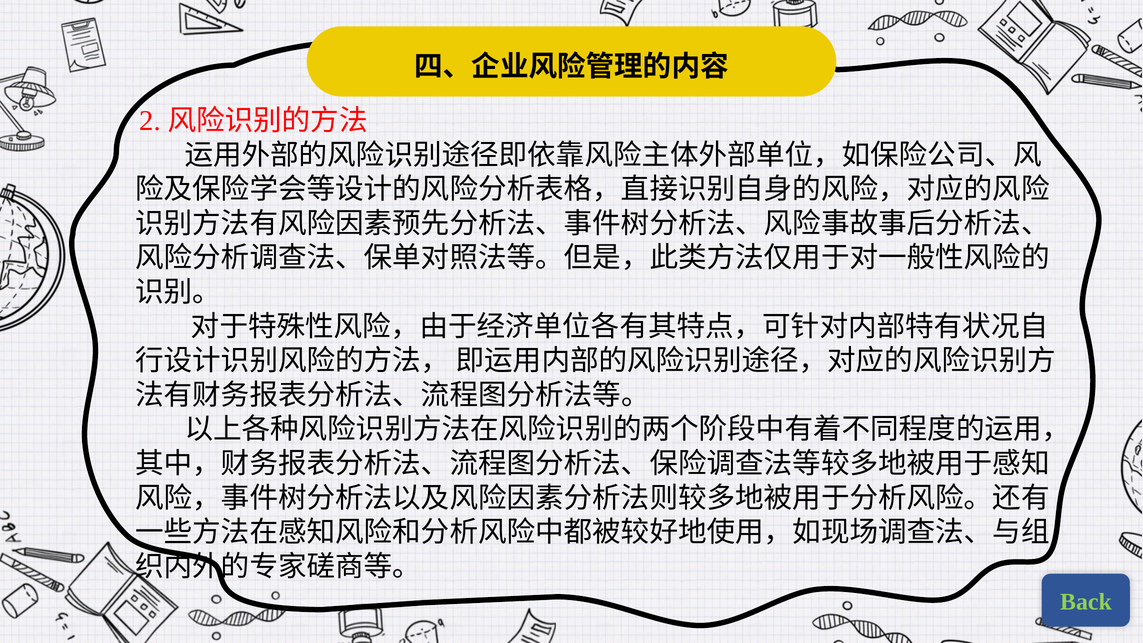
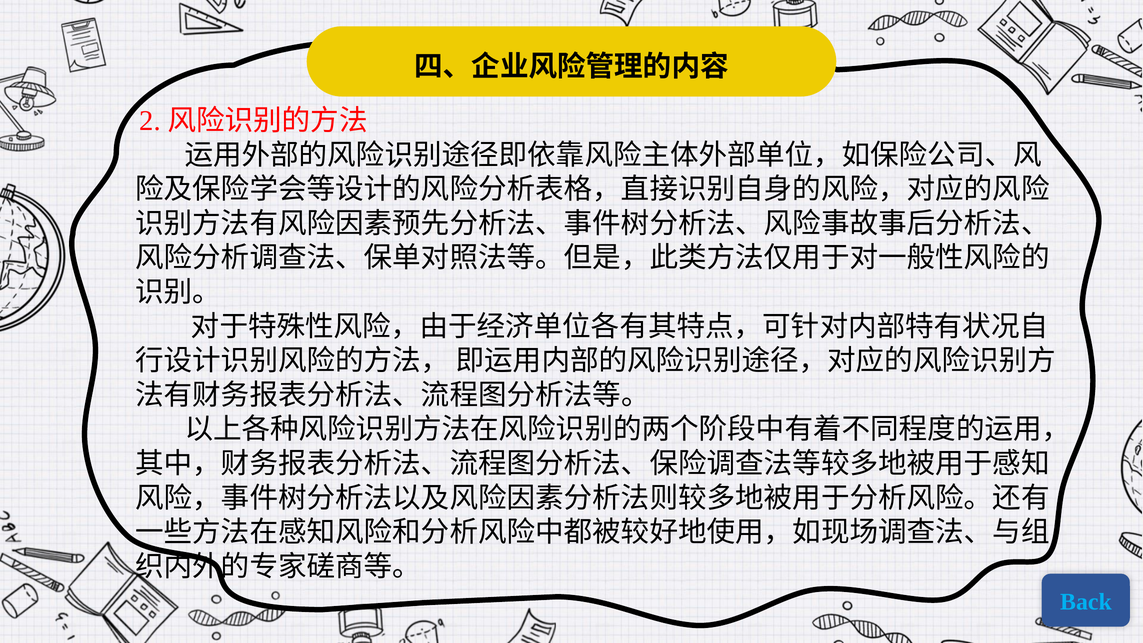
Back colour: light green -> light blue (1086, 602)
